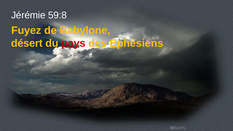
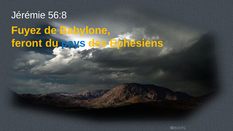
59:8: 59:8 -> 56:8 (57, 15)
désert: désert -> feront (27, 43)
pays colour: red -> blue (73, 43)
